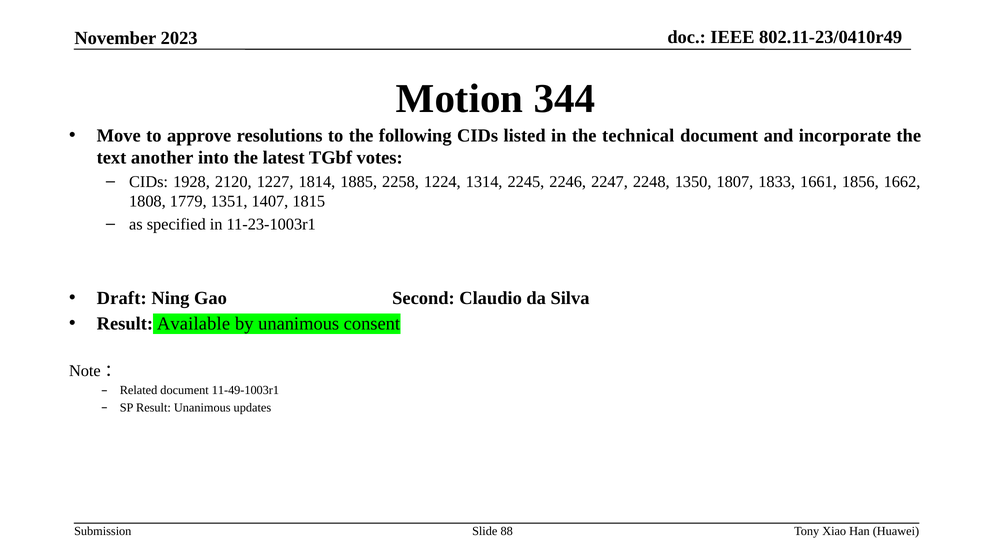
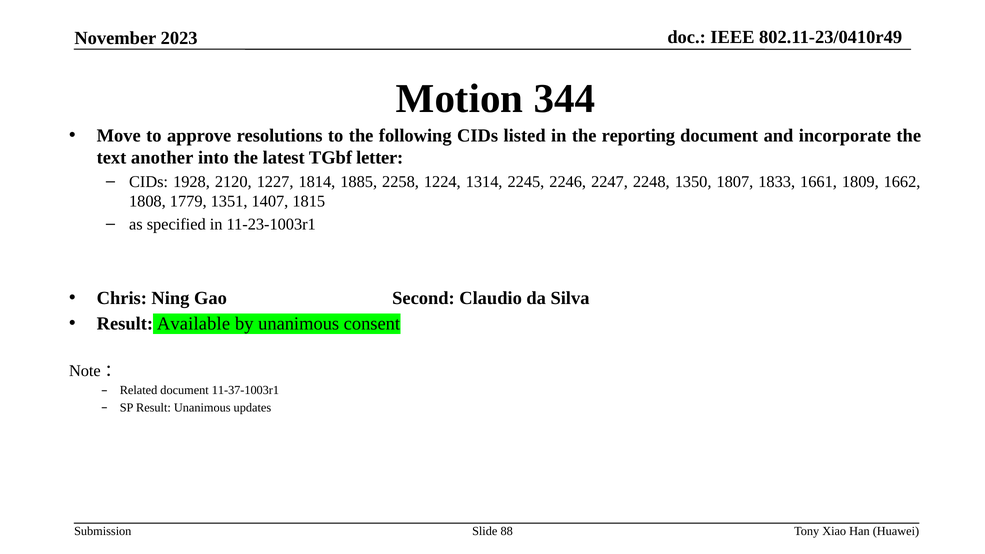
technical: technical -> reporting (638, 136)
votes: votes -> letter (380, 158)
1856: 1856 -> 1809 (860, 182)
Draft: Draft -> Chris (122, 298)
11-49-1003r1: 11-49-1003r1 -> 11-37-1003r1 (245, 390)
